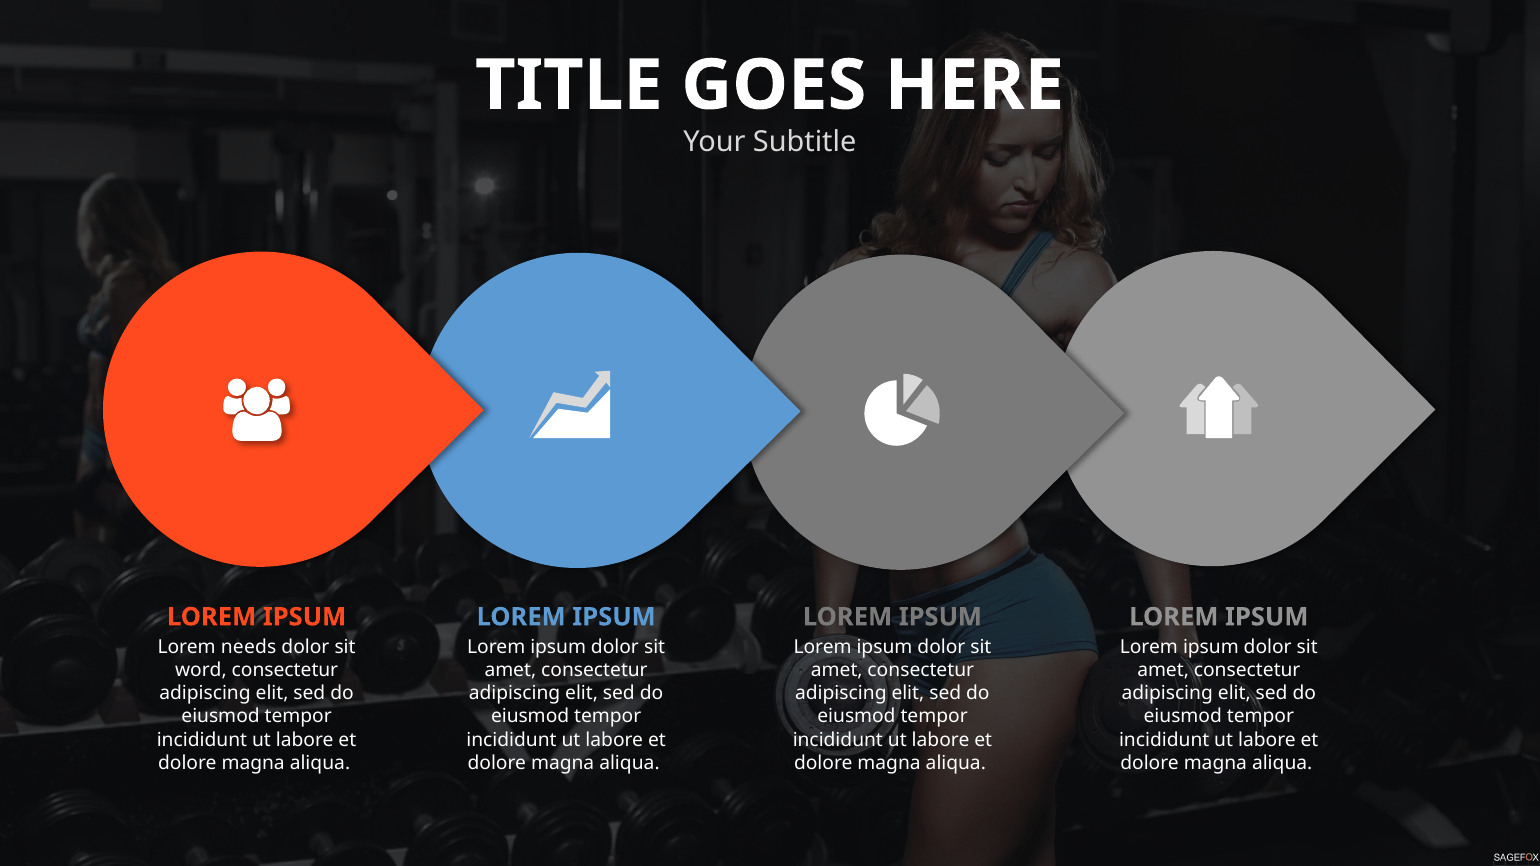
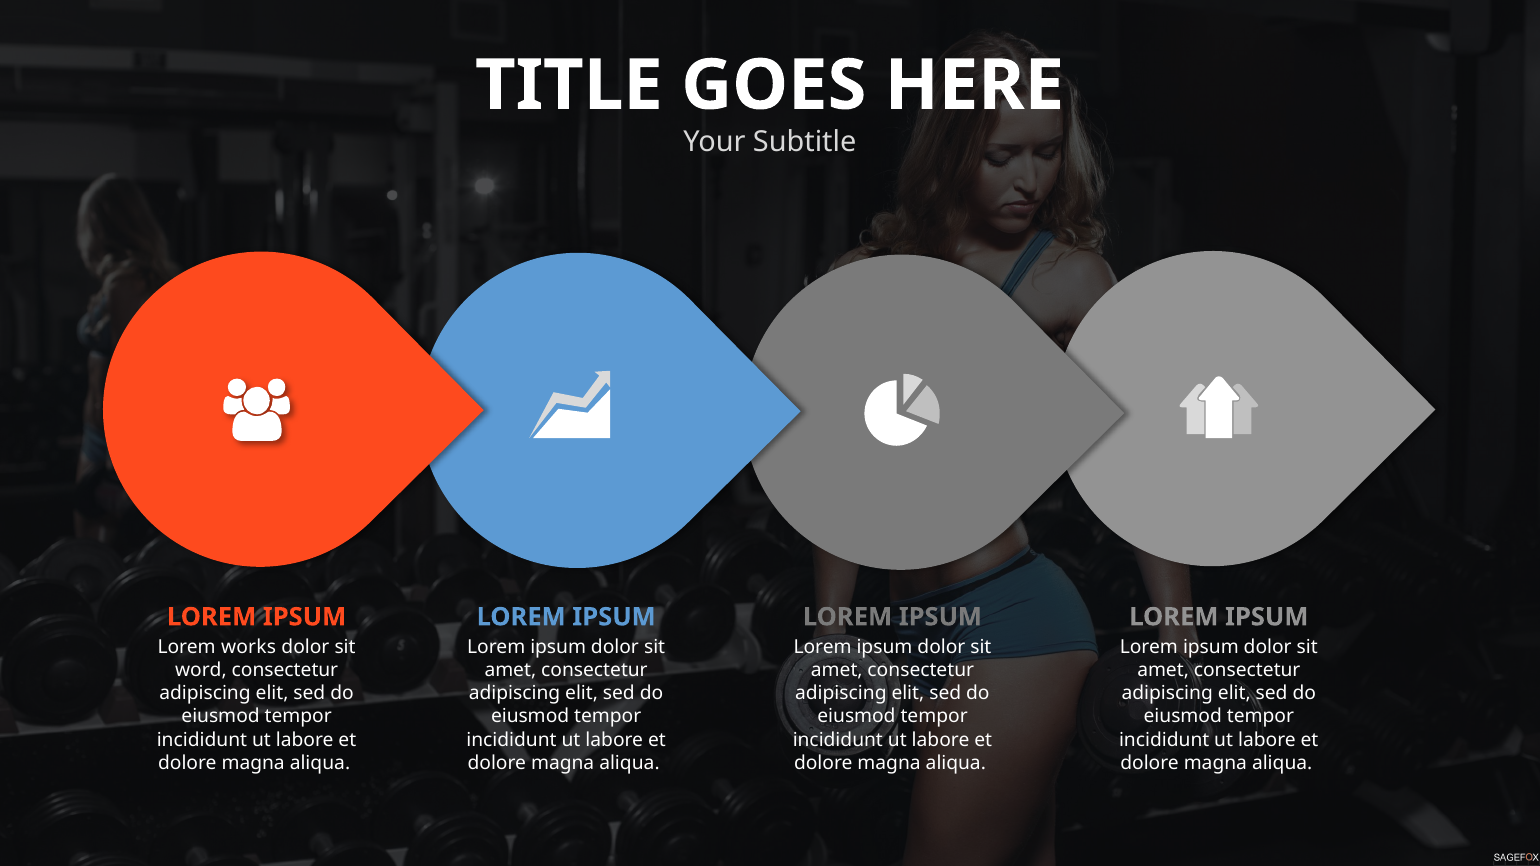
needs: needs -> works (249, 647)
